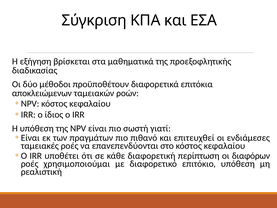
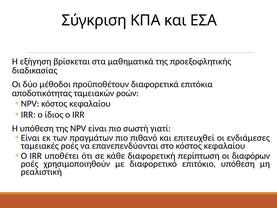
αποκλειώμενων: αποκλειώμενων -> αποδοτικότητας (42, 93)
χρησιμοποιούμαι: χρησιμοποιούμαι -> χρησιμοποιηθούν (77, 164)
